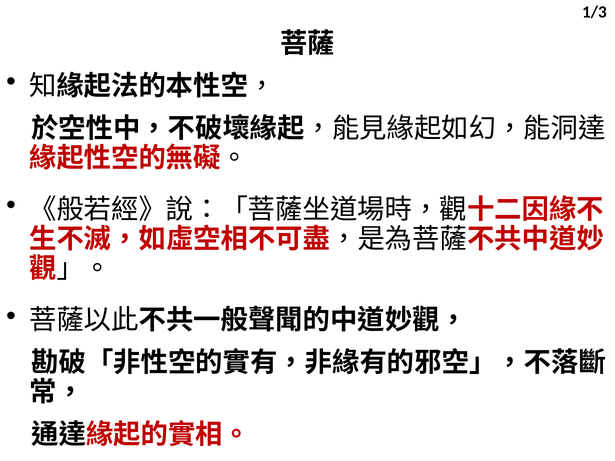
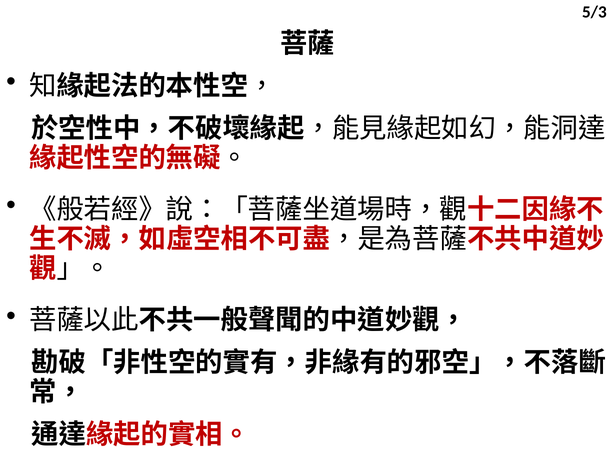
1/3: 1/3 -> 5/3 (594, 12)
